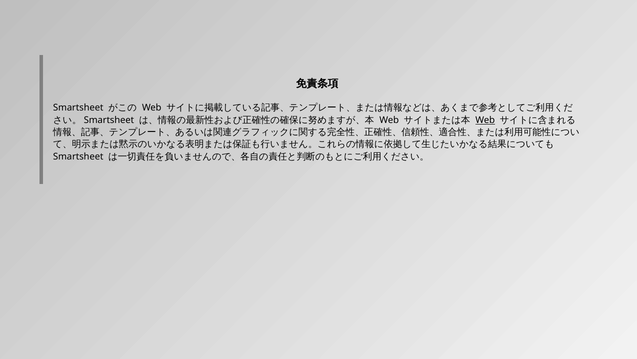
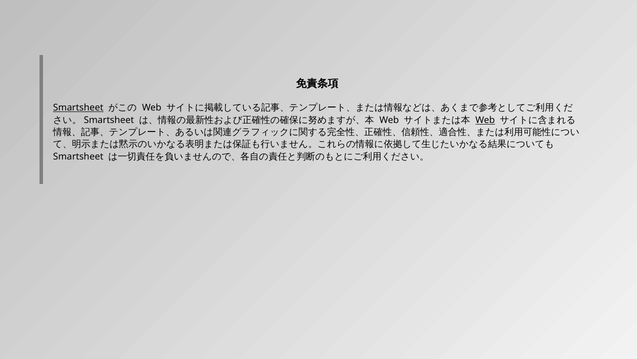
Smartsheet underline: none -> present (78, 107)
